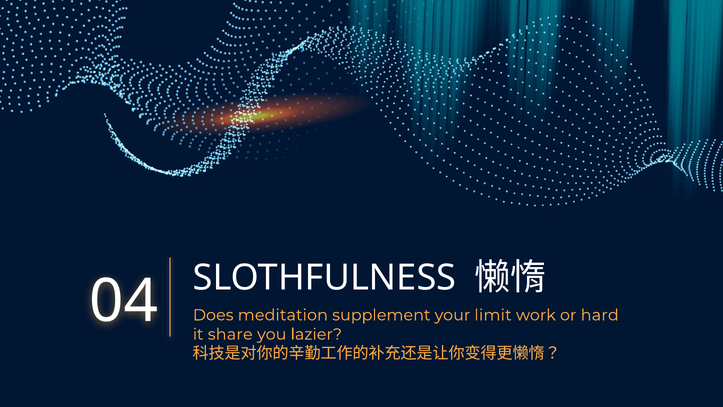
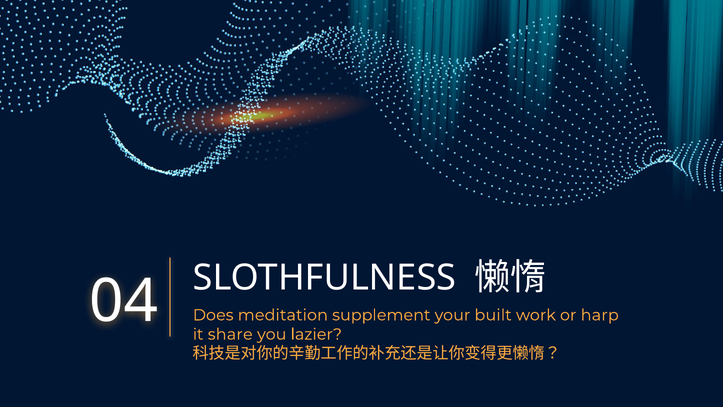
limit: limit -> built (493, 315)
hard: hard -> harp (600, 315)
